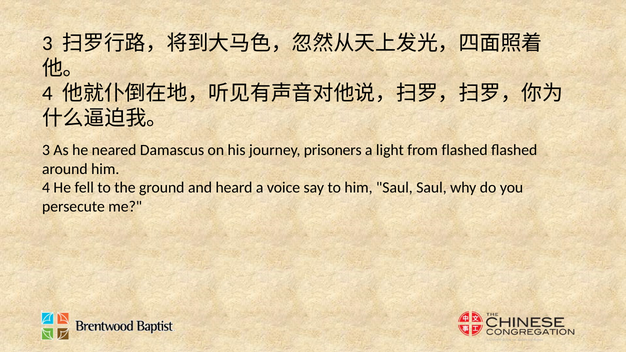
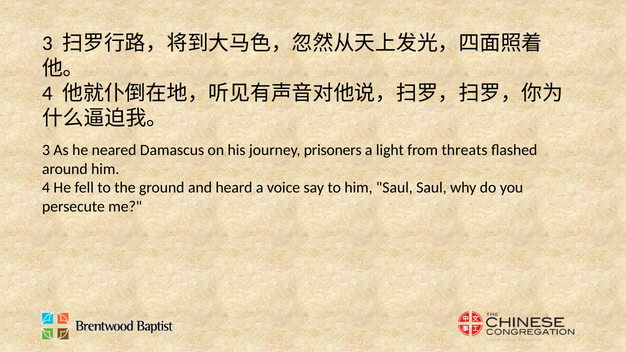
from flashed: flashed -> threats (465, 150)
